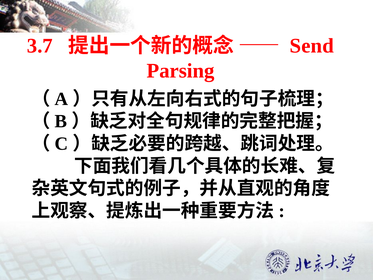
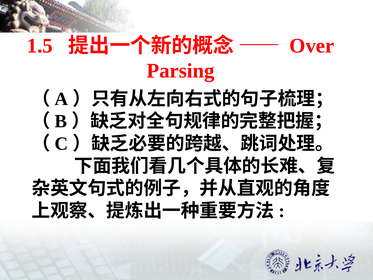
3.7: 3.7 -> 1.5 (40, 46)
Send: Send -> Over (312, 46)
